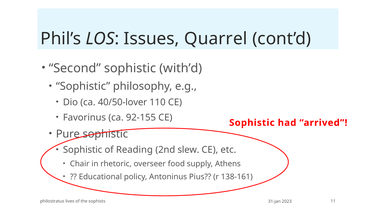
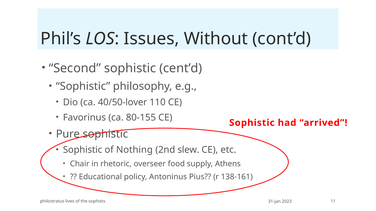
Quarrel: Quarrel -> Without (216, 39)
with’d: with’d -> cent’d (181, 68)
92-155: 92-155 -> 80-155 (141, 118)
Reading: Reading -> Nothing (134, 150)
